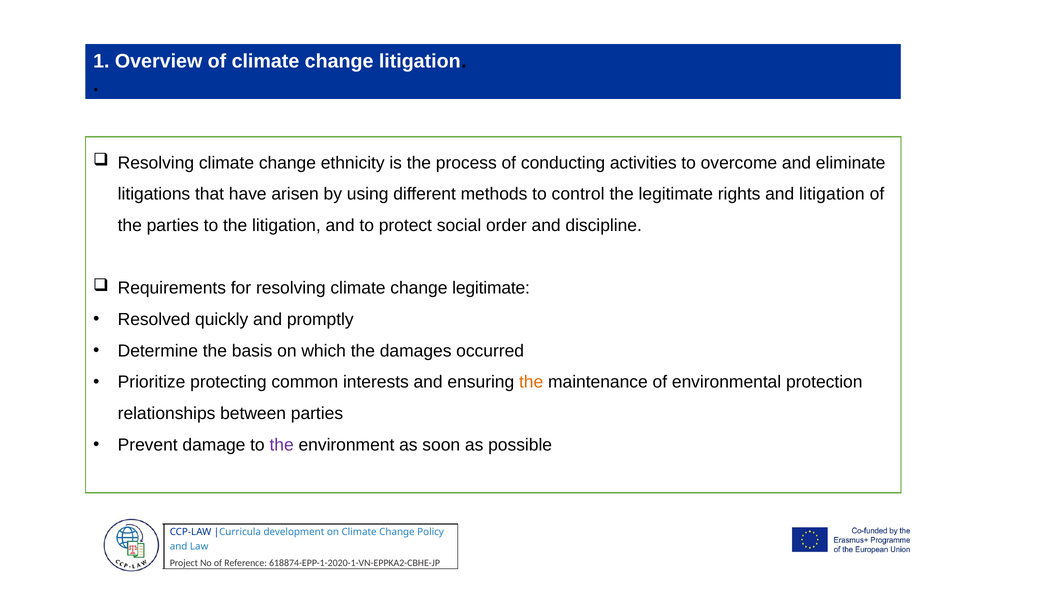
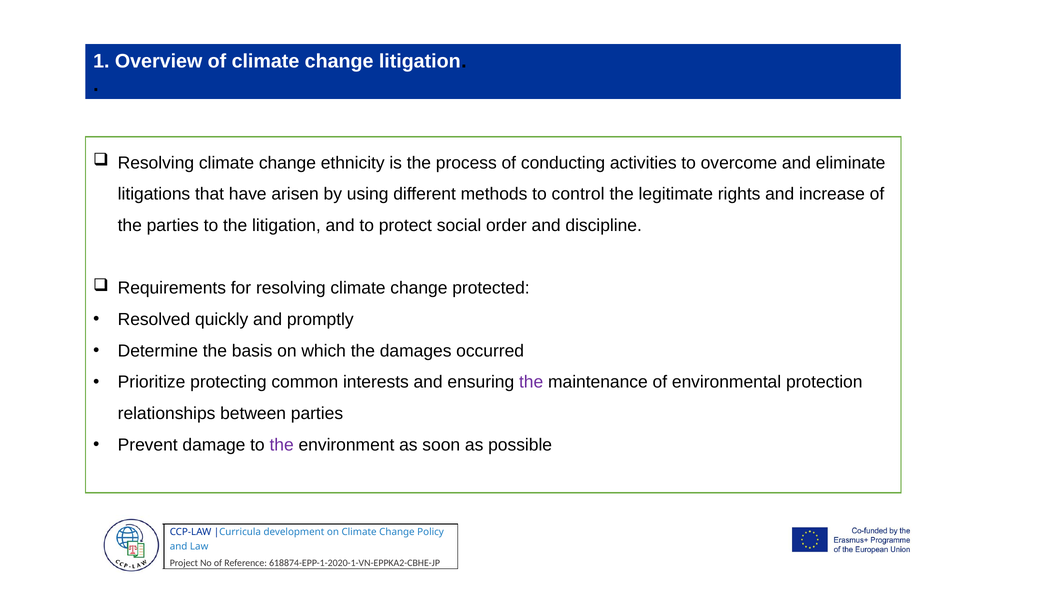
and litigation: litigation -> increase (832, 194)
change legitimate: legitimate -> protected (491, 288)
the colour: orange -> purple (531, 383)
